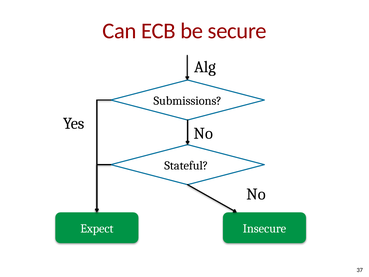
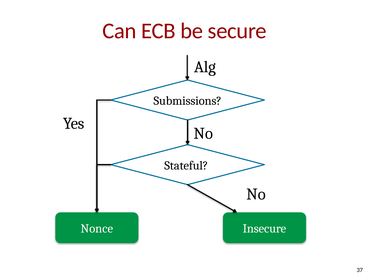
Expect: Expect -> Nonce (97, 228)
